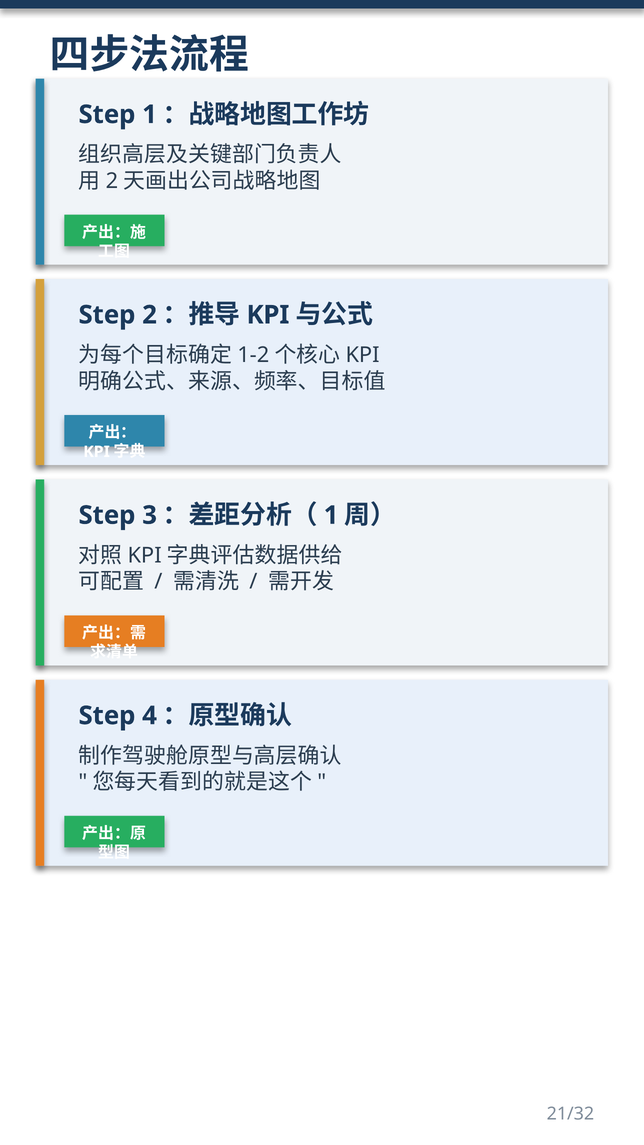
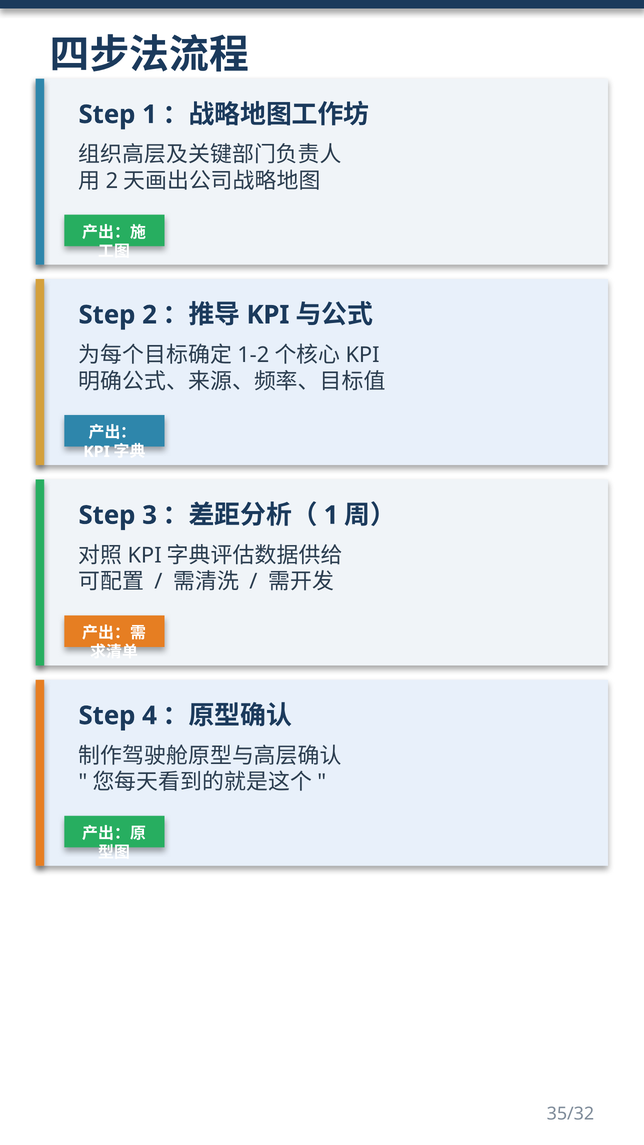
21/32: 21/32 -> 35/32 (570, 1114)
